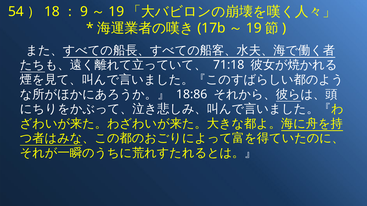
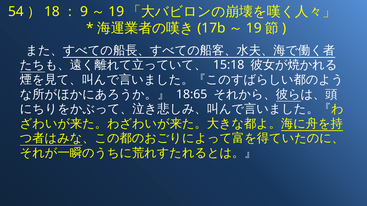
71:18: 71:18 -> 15:18 (229, 65)
18:86: 18:86 -> 18:65 (192, 94)
